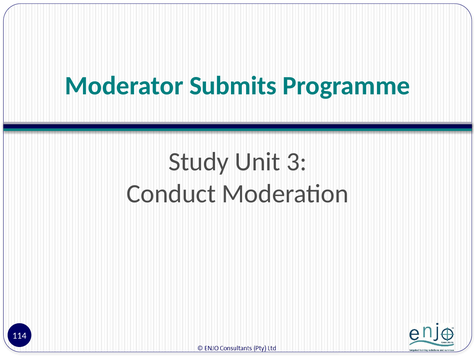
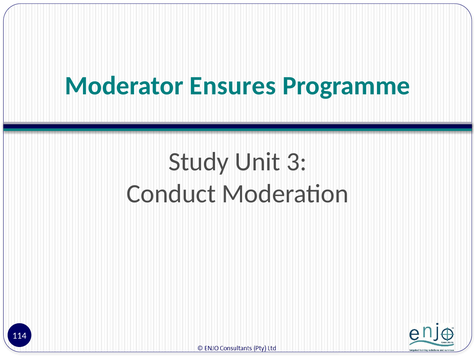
Submits: Submits -> Ensures (233, 85)
